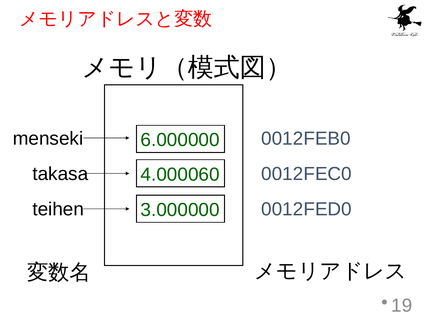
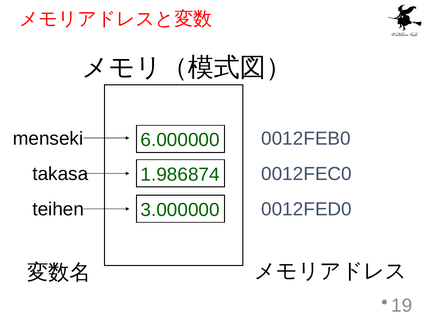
4.000060: 4.000060 -> 1.986874 (180, 175)
